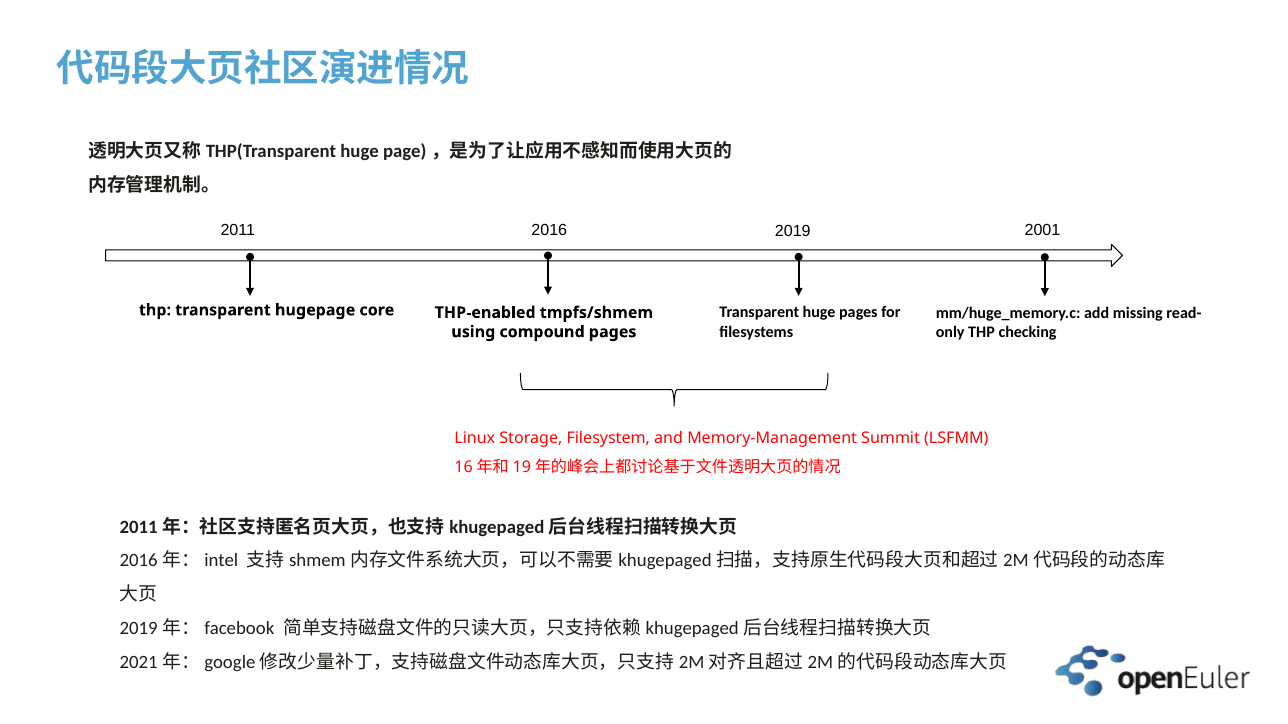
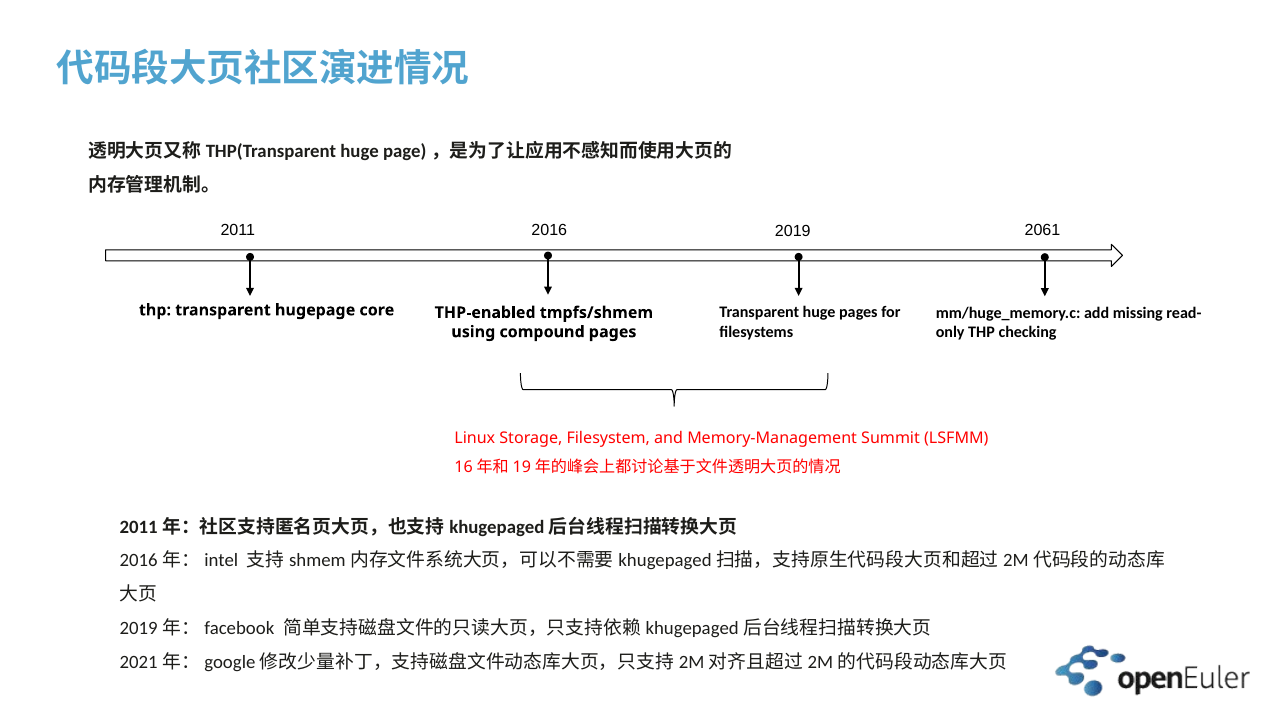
2001: 2001 -> 2061 (1042, 230)
